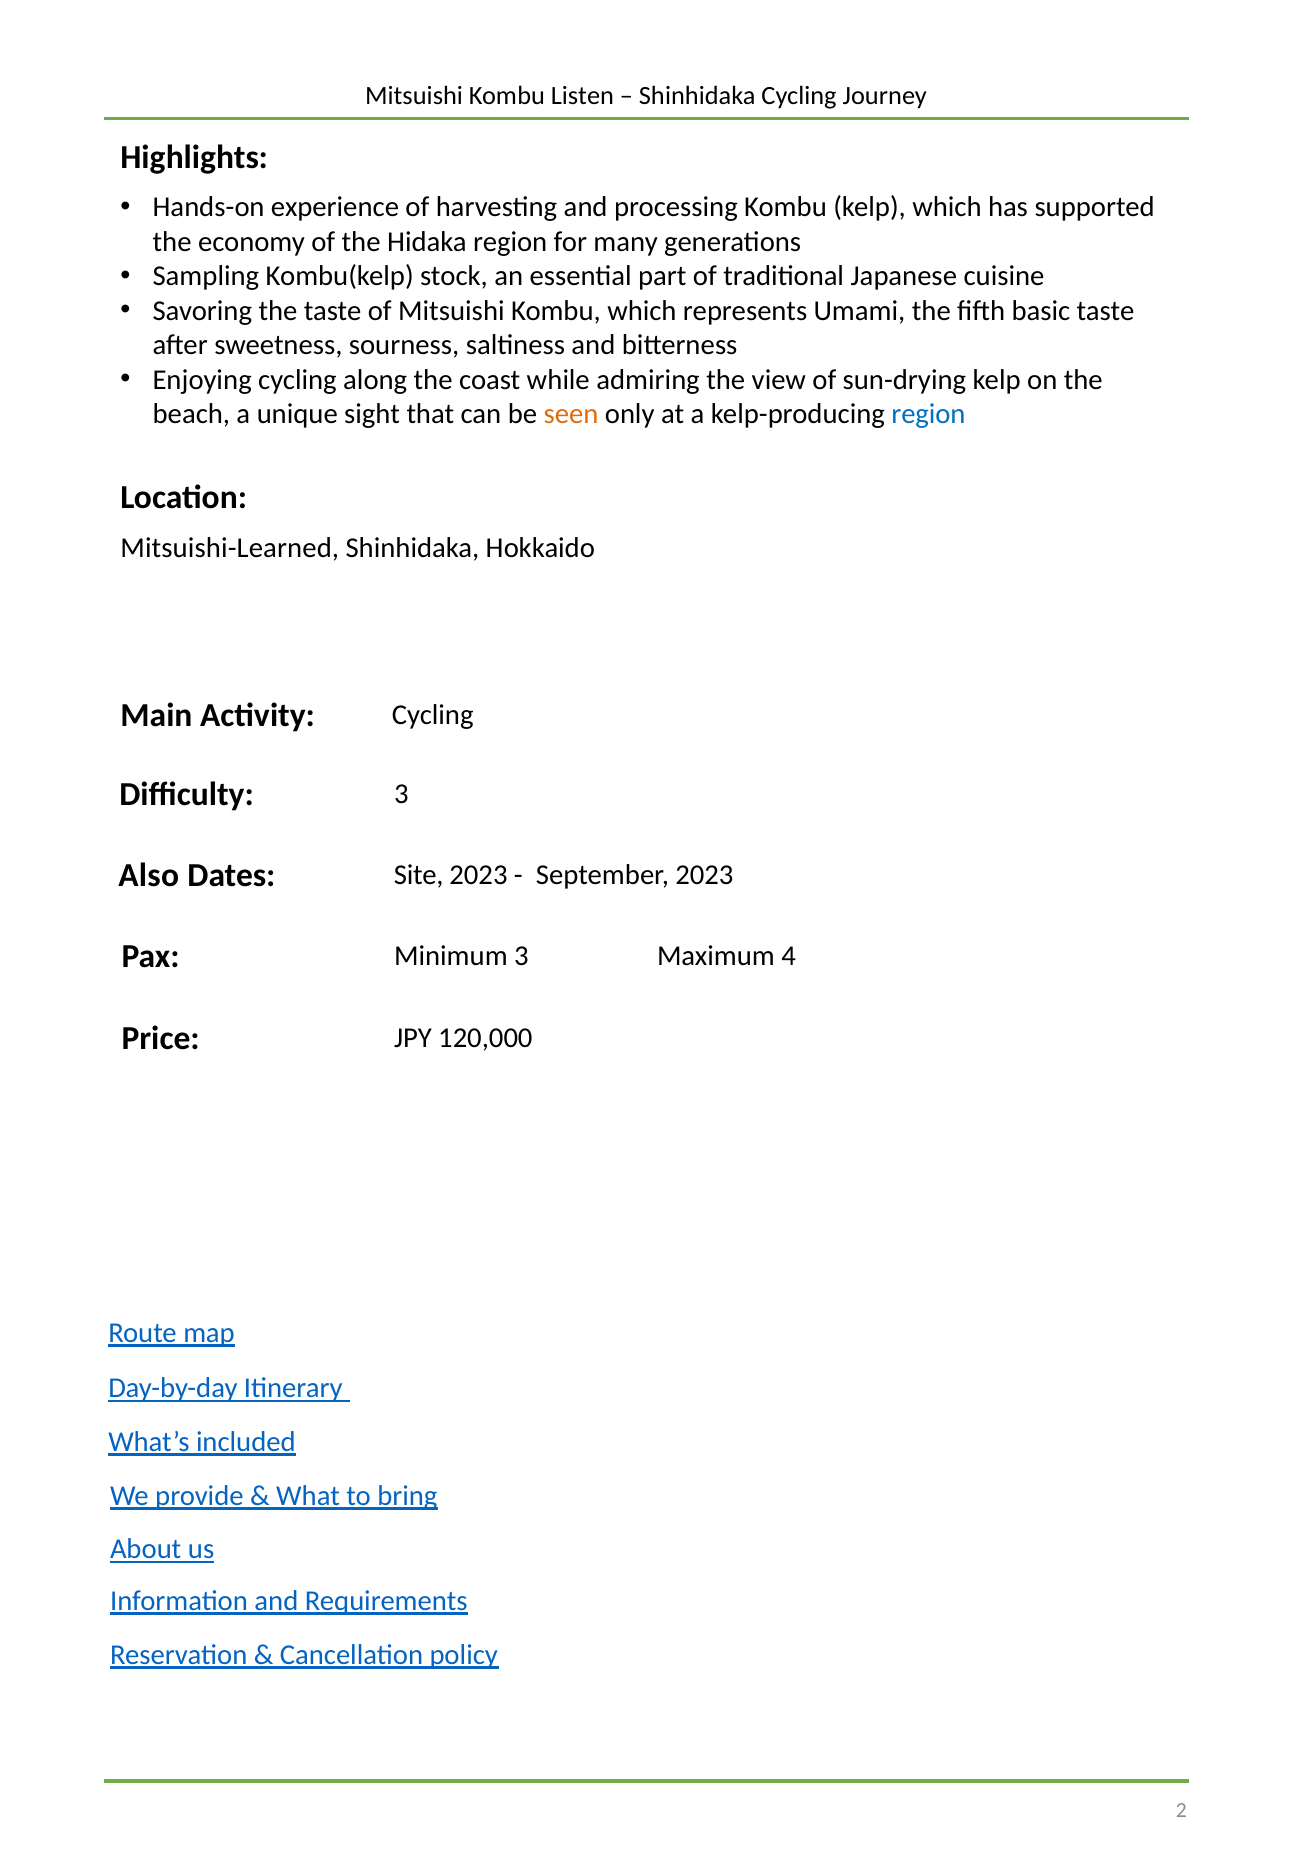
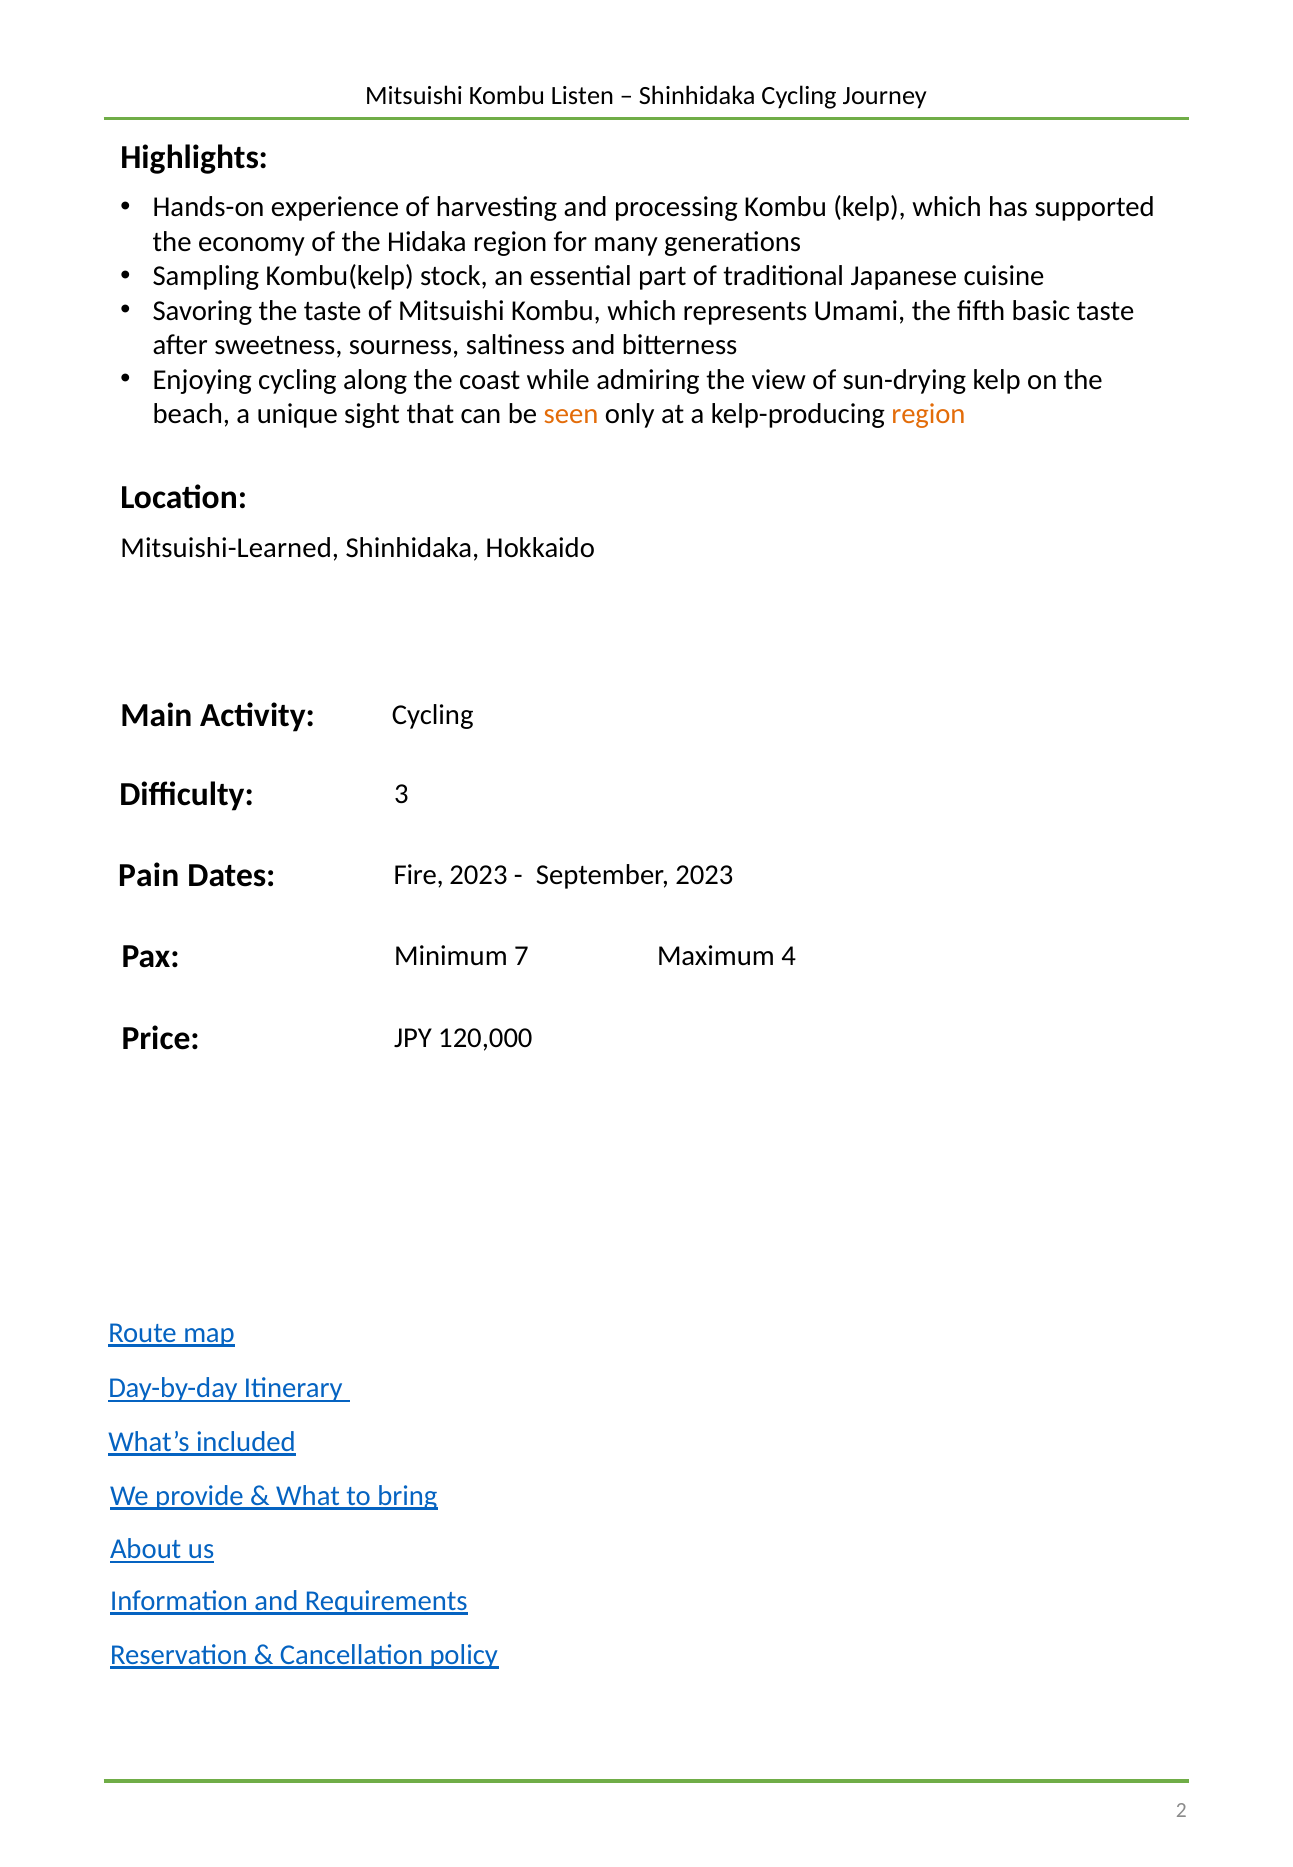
region colour: blue -> orange (928, 414)
Also: Also -> Pain (149, 876)
Site: Site -> Fire (419, 876)
Minimum 3: 3 -> 7 (521, 956)
